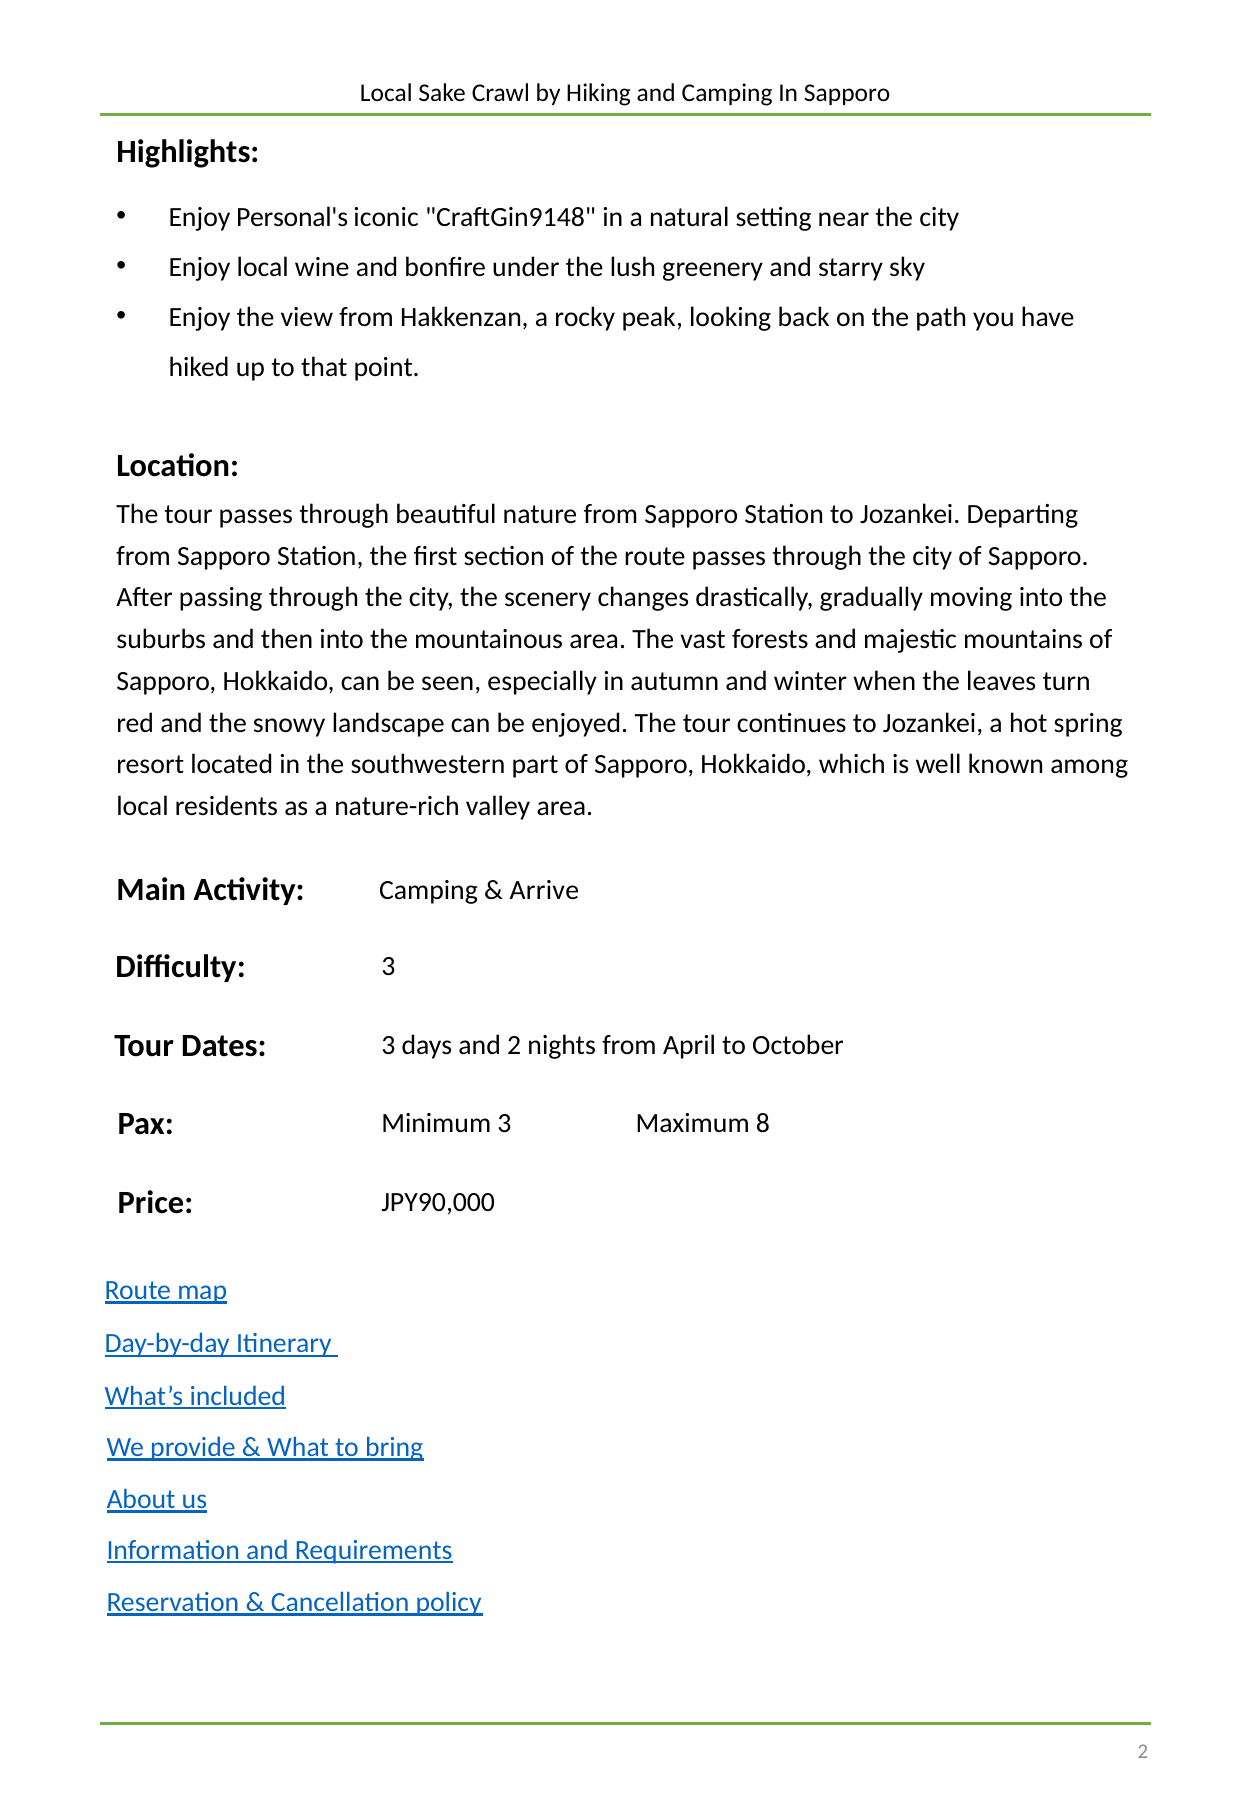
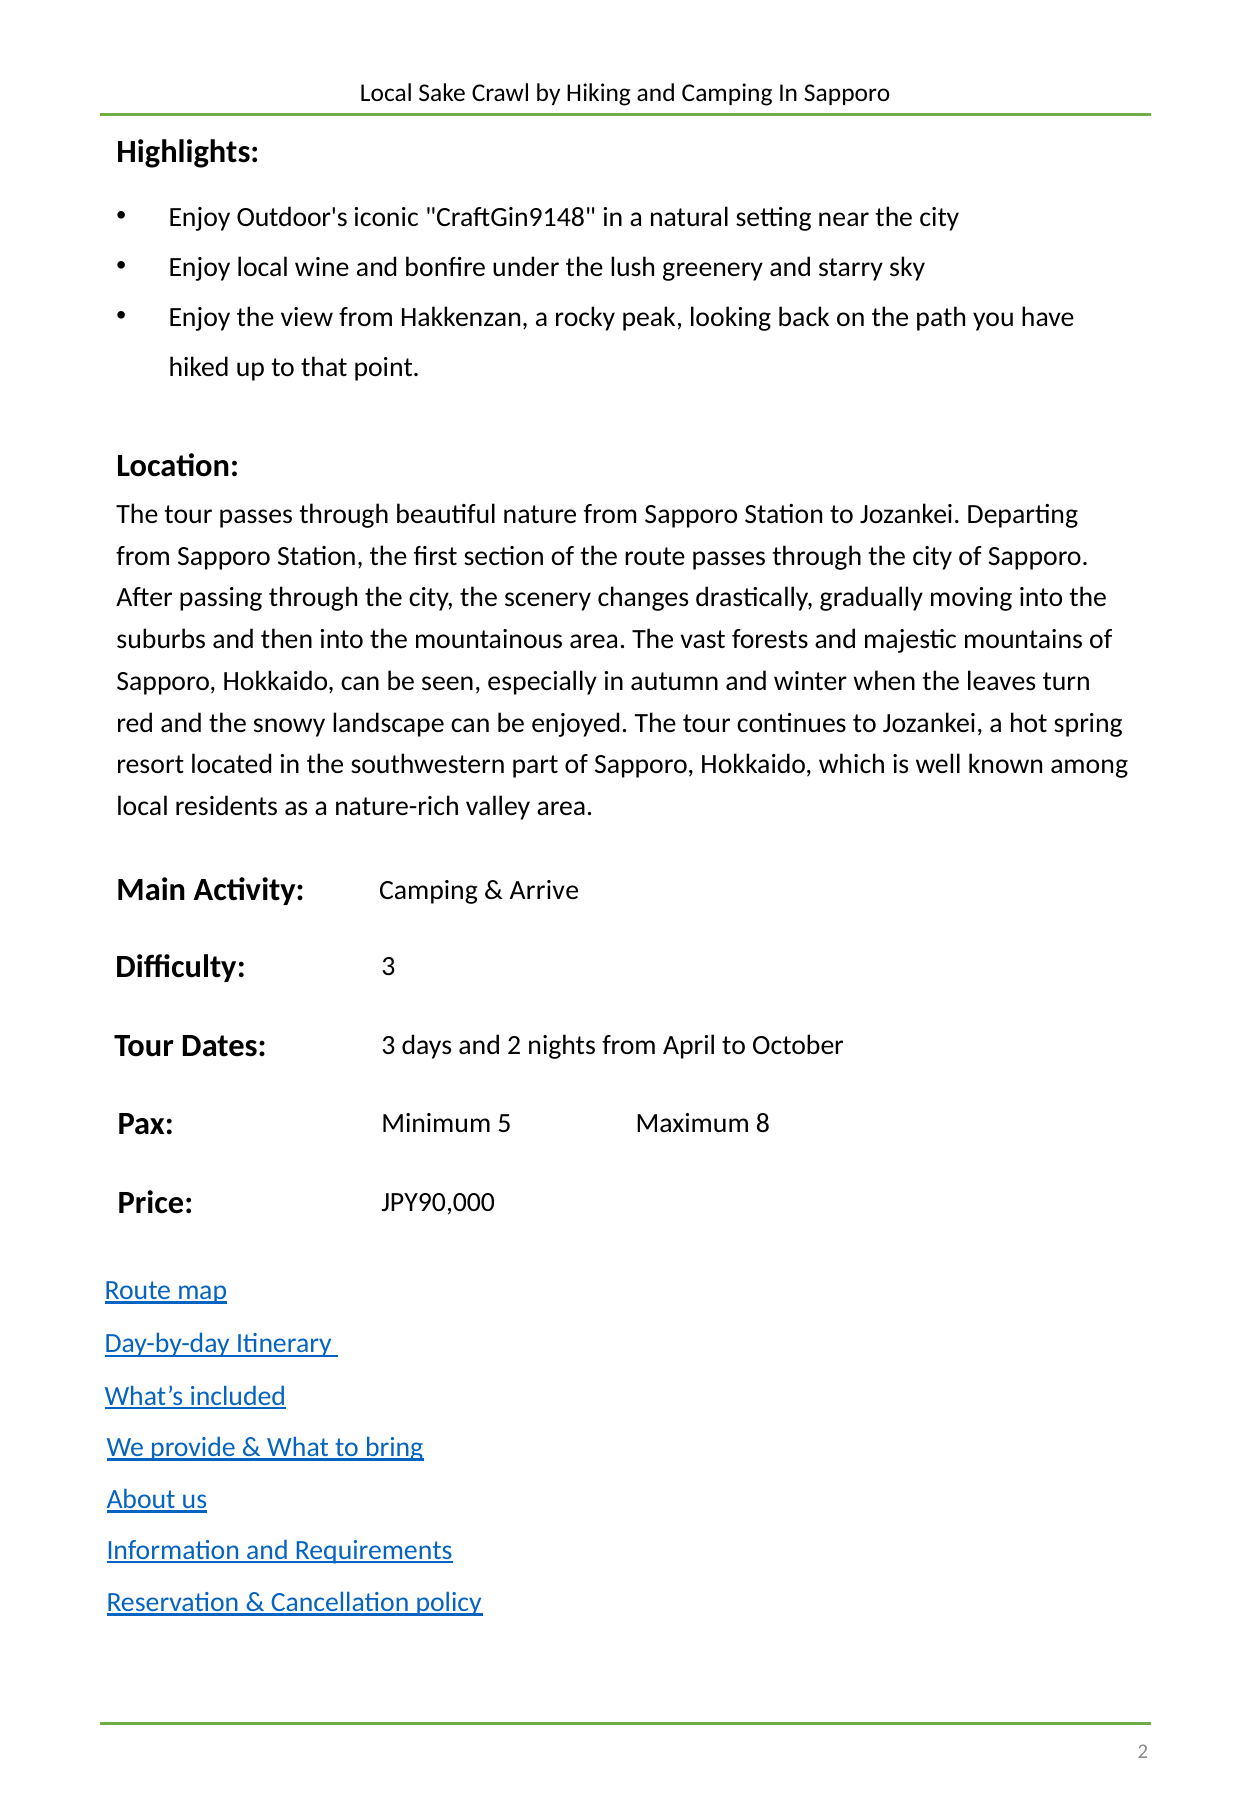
Personal's: Personal's -> Outdoor's (292, 217)
Minimum 3: 3 -> 5 (504, 1123)
